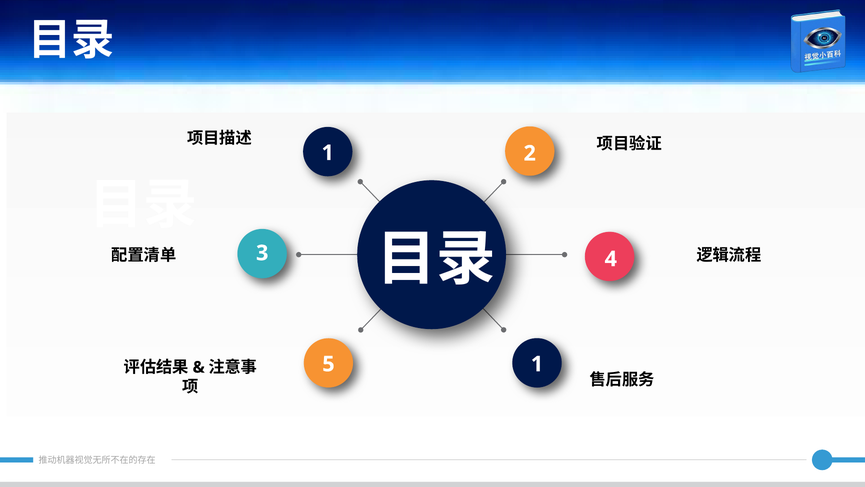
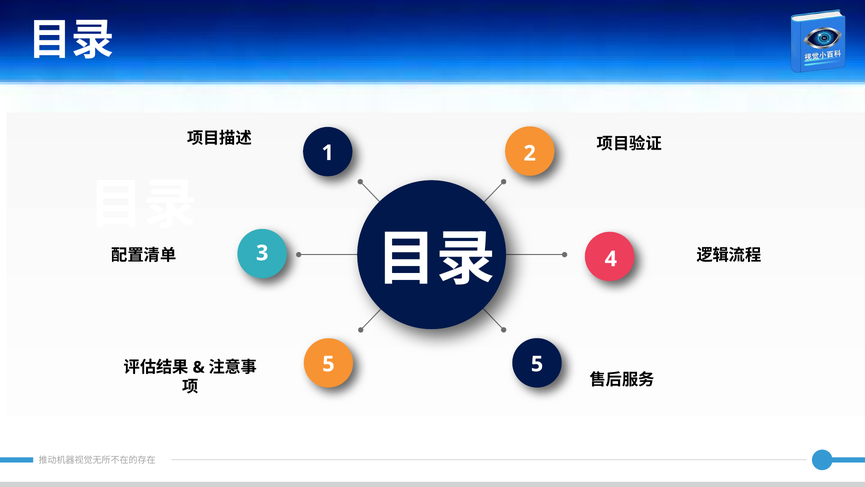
5 1: 1 -> 5 (537, 364)
